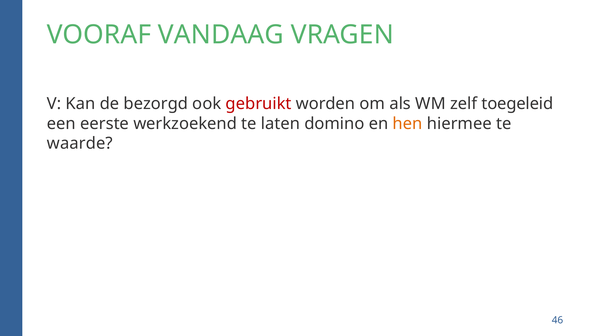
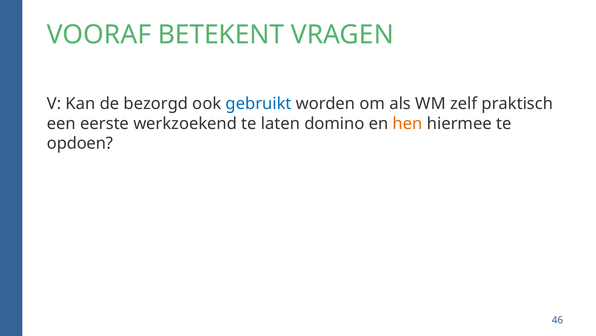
VANDAAG: VANDAAG -> BETEKENT (221, 35)
gebruikt colour: red -> blue (259, 103)
toegeleid: toegeleid -> praktisch (517, 103)
waarde: waarde -> opdoen (80, 143)
